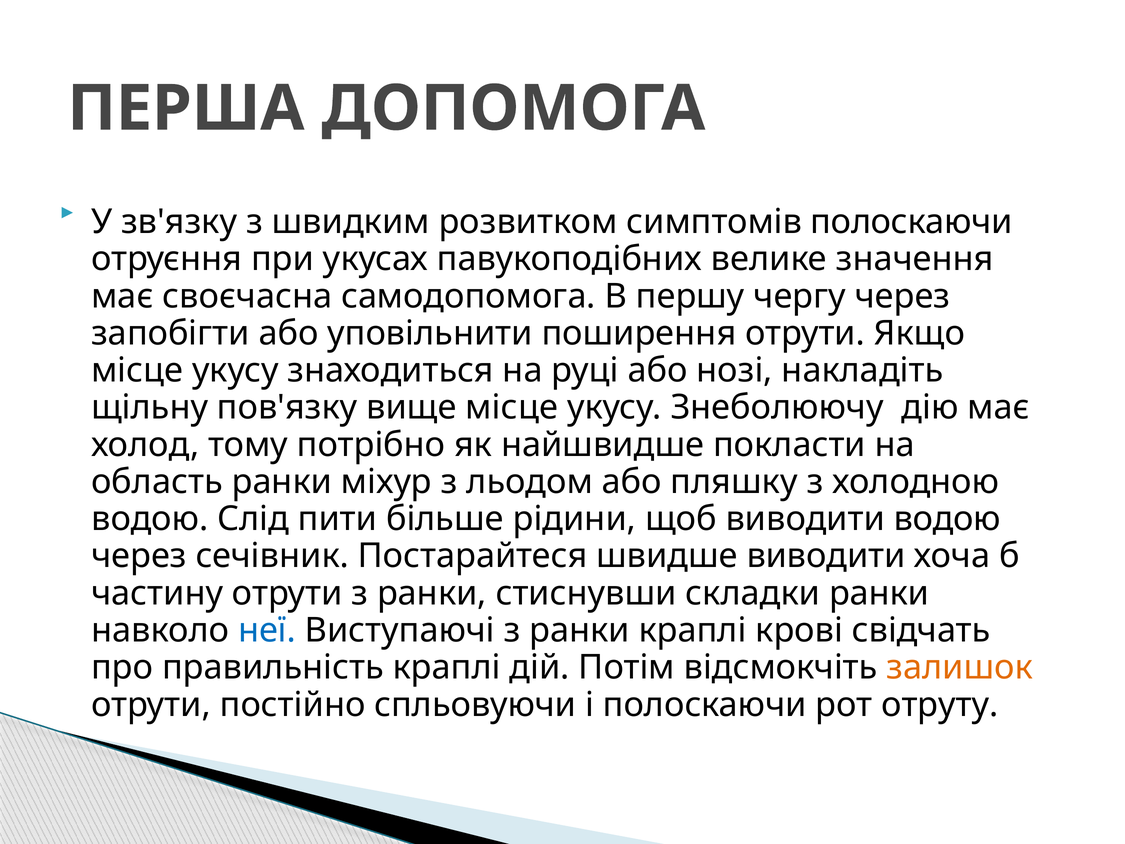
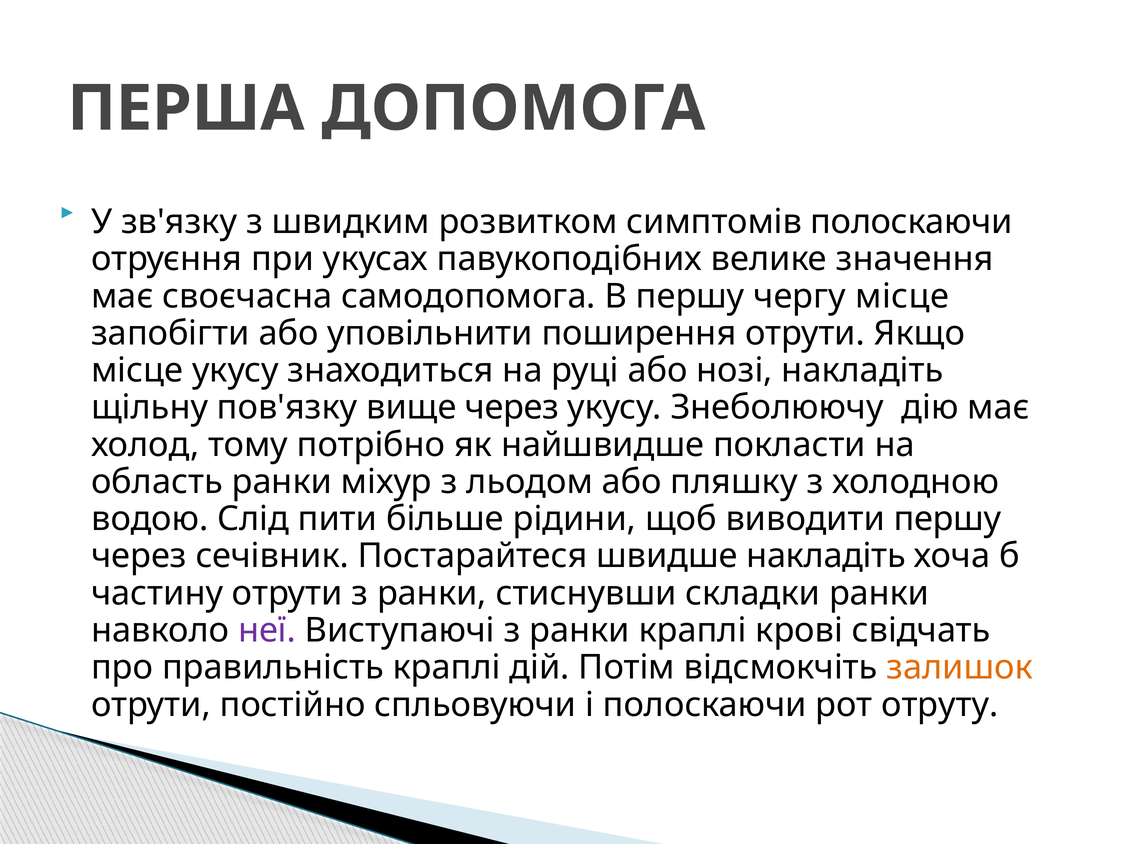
чергу через: через -> місце (902, 296)
вище місце: місце -> через (512, 408)
виводити водою: водою -> першу (947, 519)
швидше виводити: виводити -> накладіть (826, 556)
неї colour: blue -> purple (267, 630)
